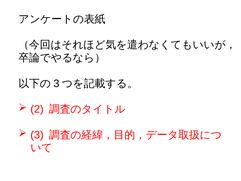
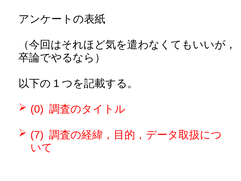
3: 3 -> 1 (56, 83)
2: 2 -> 0 (37, 109)
3: 3 -> 7 (37, 135)
